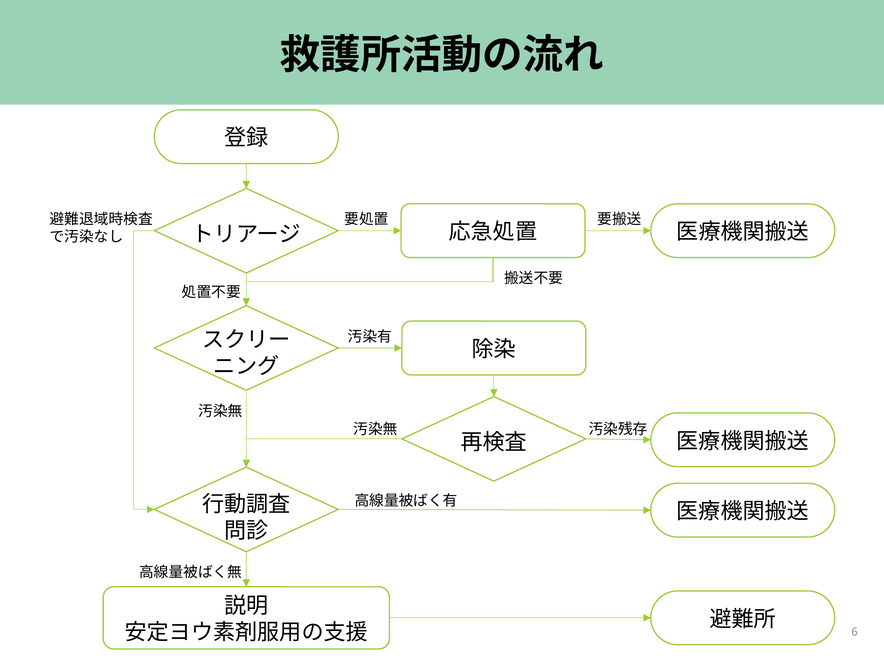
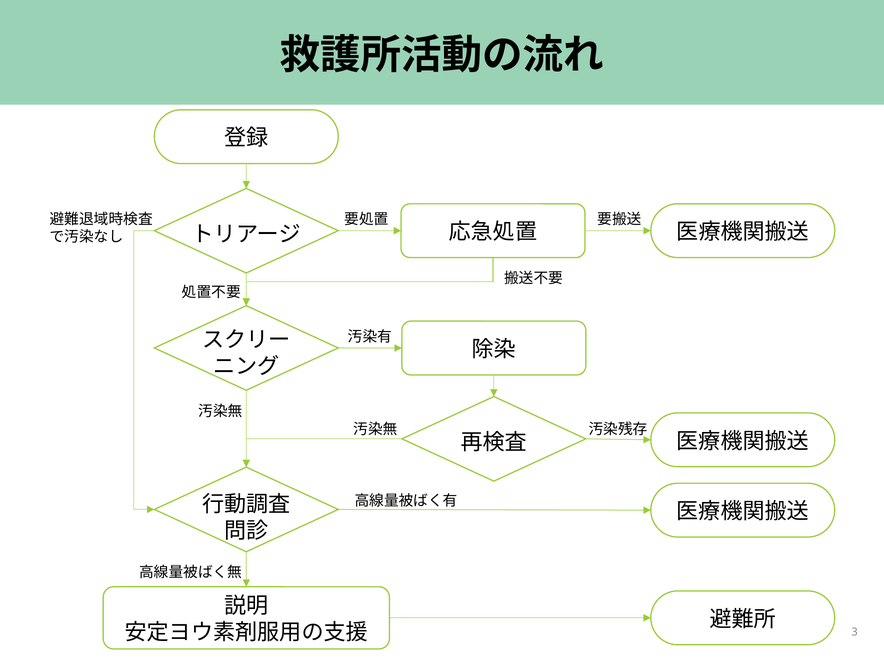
6: 6 -> 3 (855, 632)
